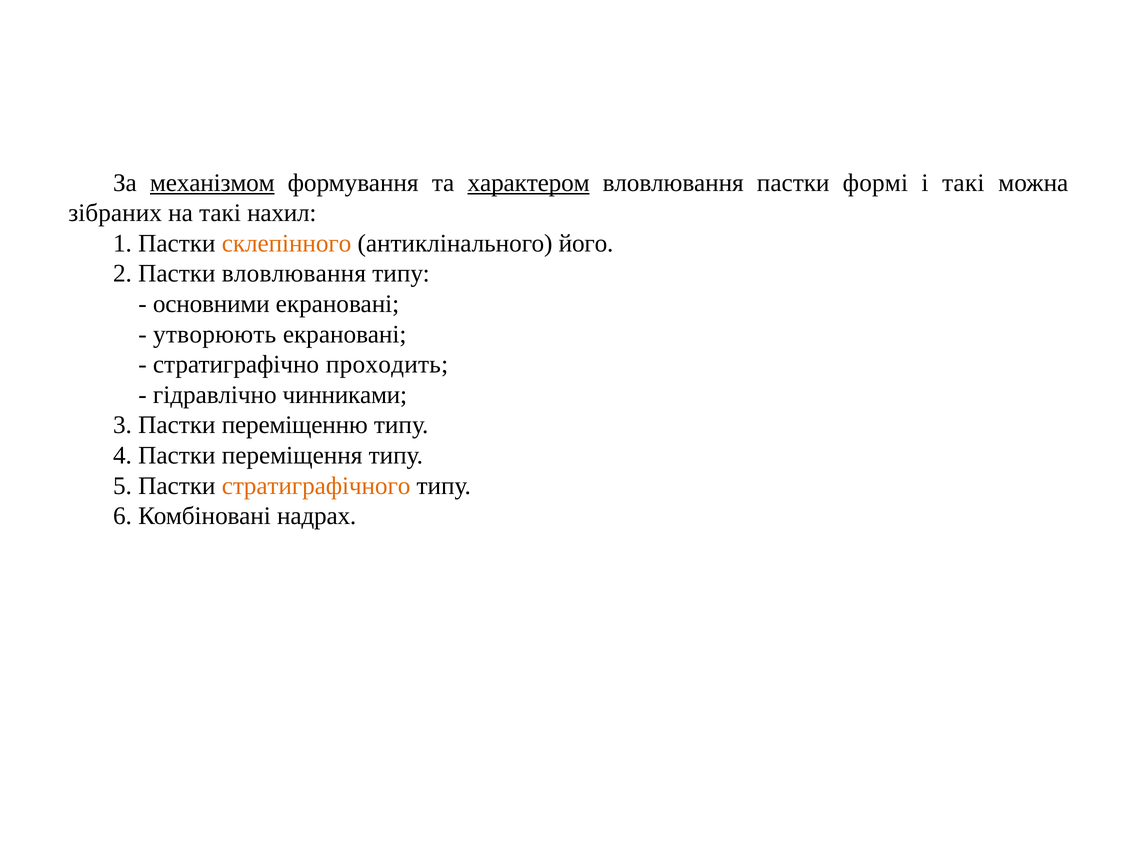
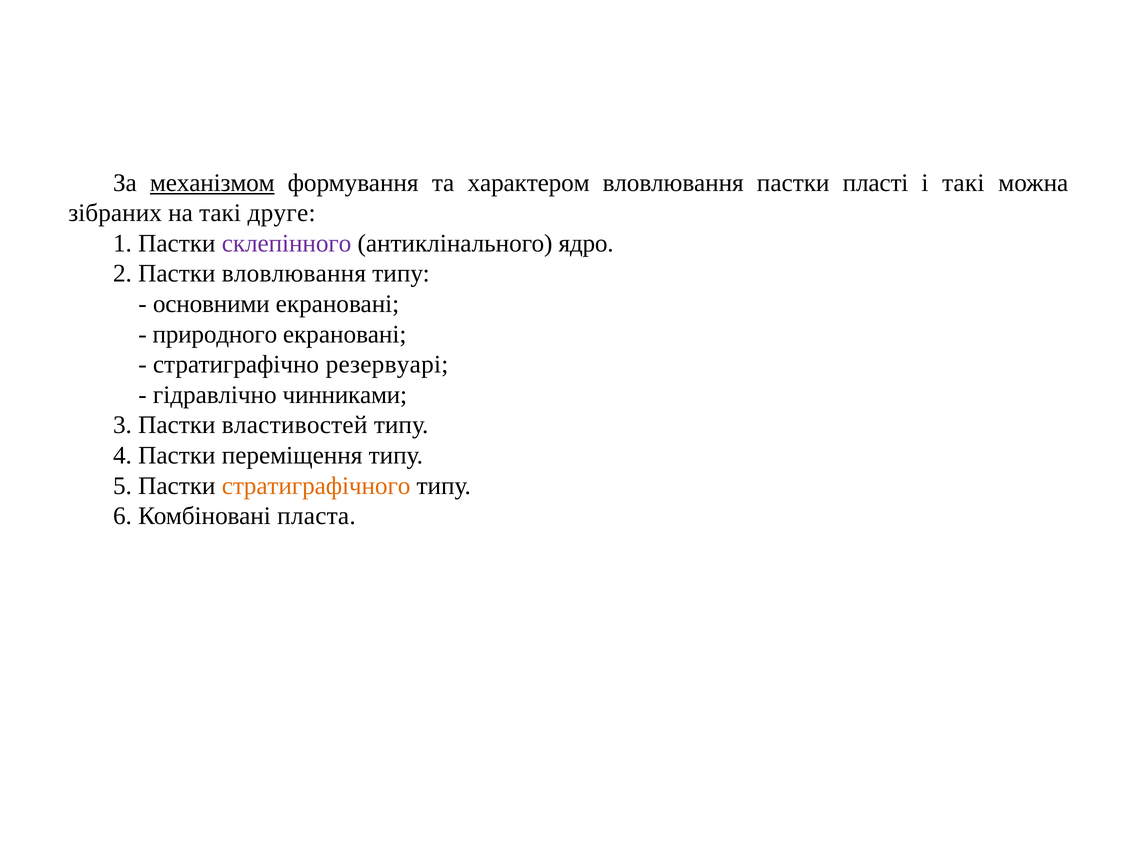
характером underline: present -> none (529, 183)
формі: формі -> пласті (876, 183)
нахил: нахил -> друге (282, 213)
склепінного colour: orange -> purple (287, 243)
його: його -> ядро (586, 243)
утворюють: утворюють -> природного (215, 334)
проходить: проходить -> резервуарі (387, 364)
переміщенню: переміщенню -> властивостей (295, 425)
надрах: надрах -> пласта (316, 516)
